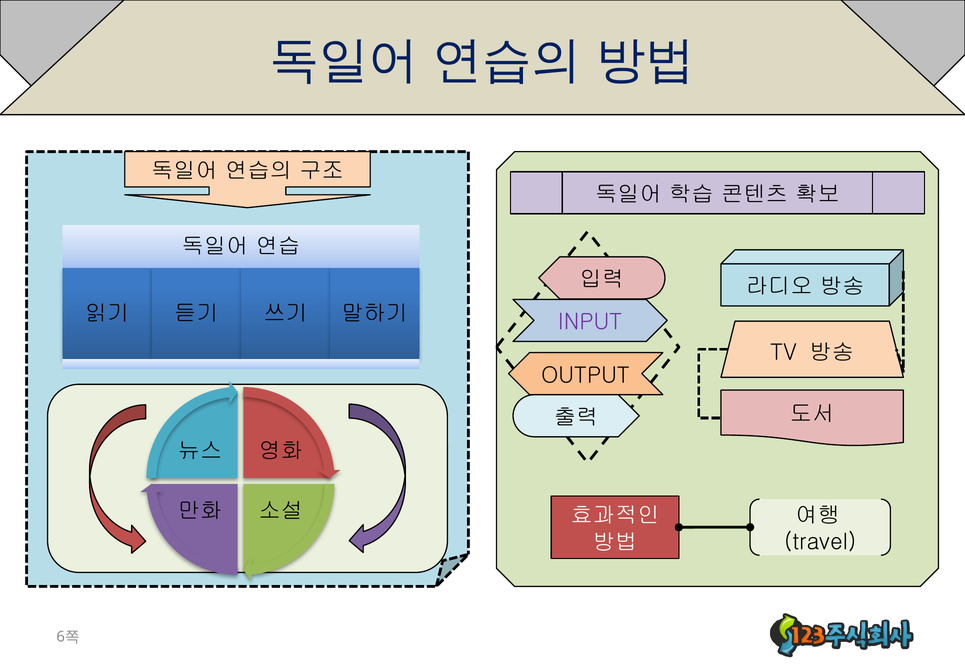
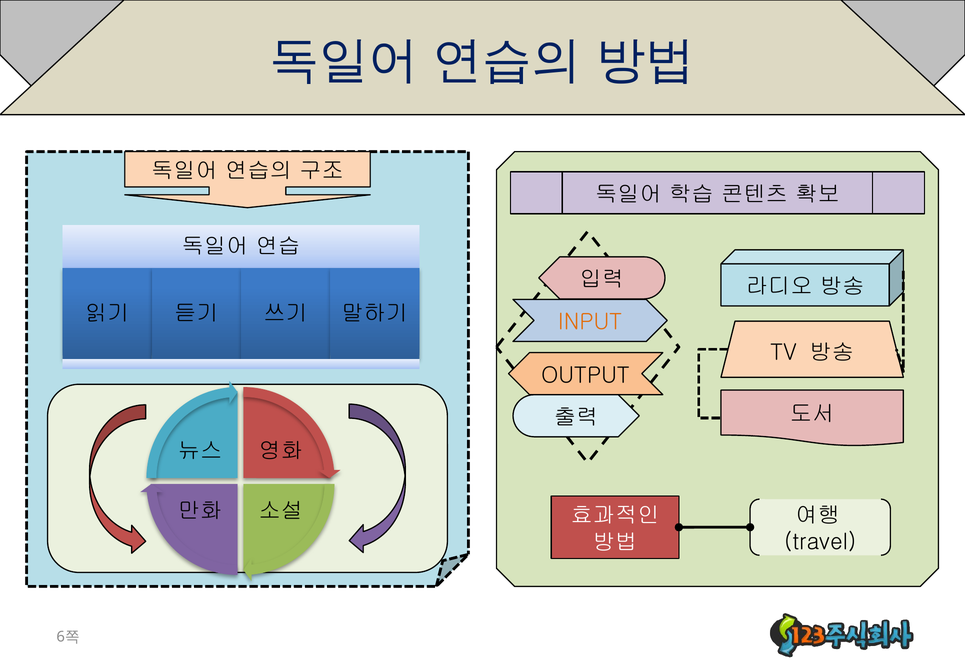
INPUT colour: purple -> orange (590, 322)
